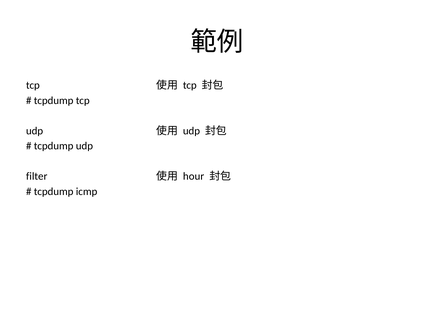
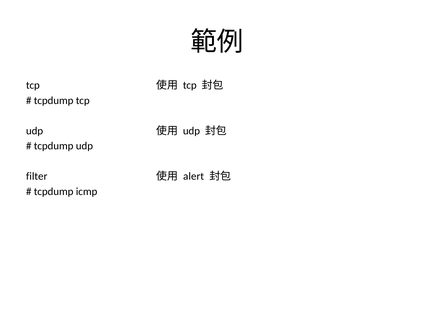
hour: hour -> alert (194, 177)
